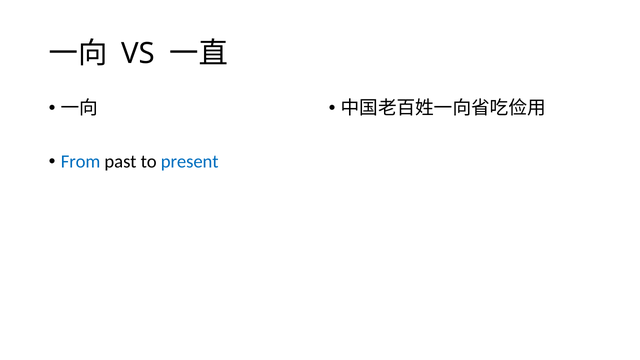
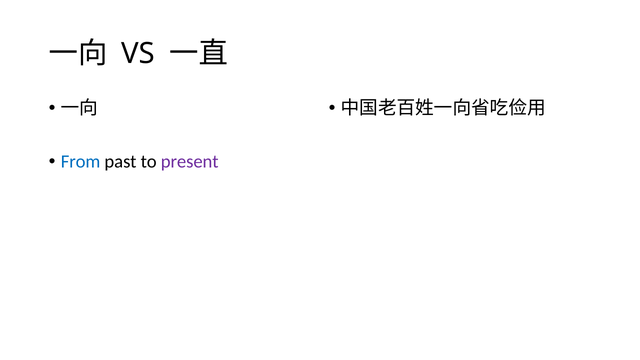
present colour: blue -> purple (190, 162)
